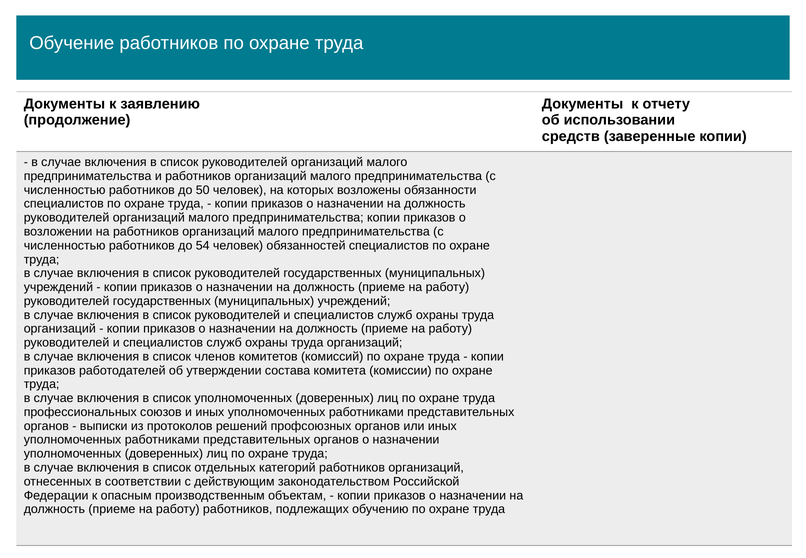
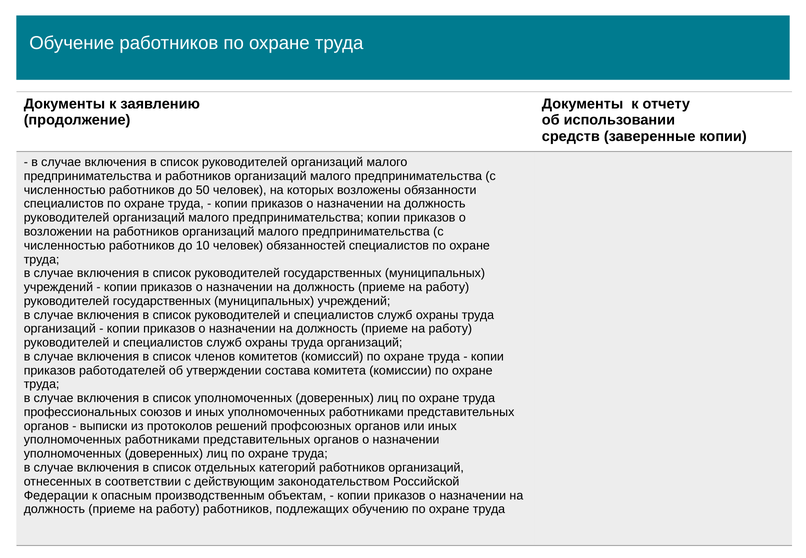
54: 54 -> 10 (203, 246)
